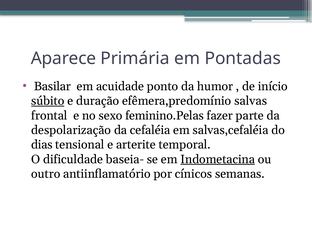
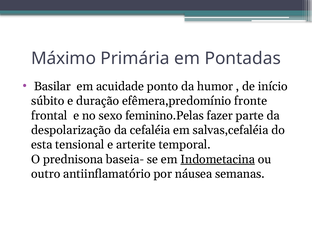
Aparece: Aparece -> Máximo (64, 58)
súbito underline: present -> none (48, 101)
salvas: salvas -> fronte (251, 101)
dias: dias -> esta (42, 145)
dificuldade: dificuldade -> prednisona (73, 159)
cínicos: cínicos -> náusea (194, 174)
